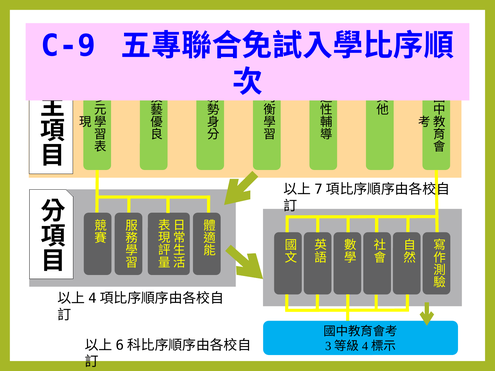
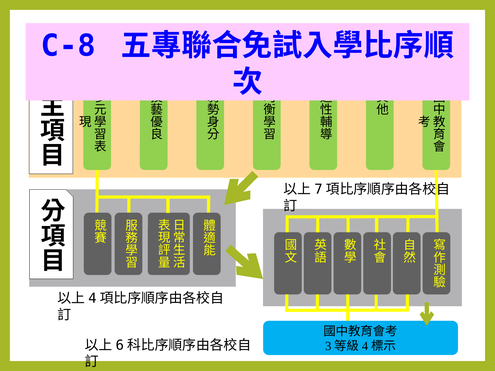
C-9: C-9 -> C-8 (68, 46)
